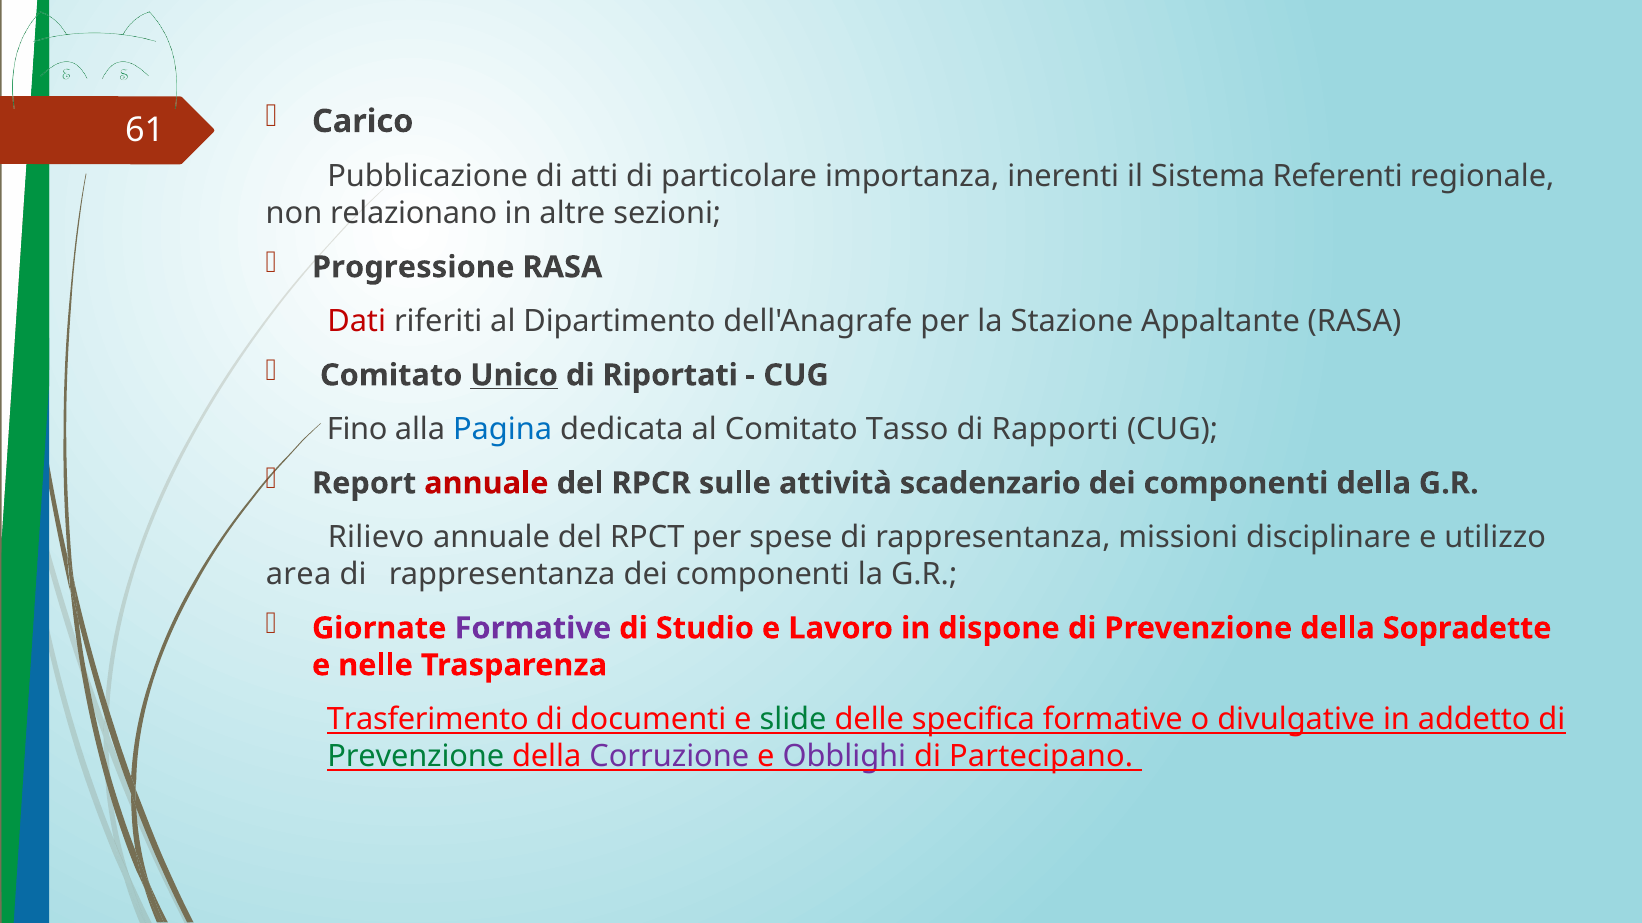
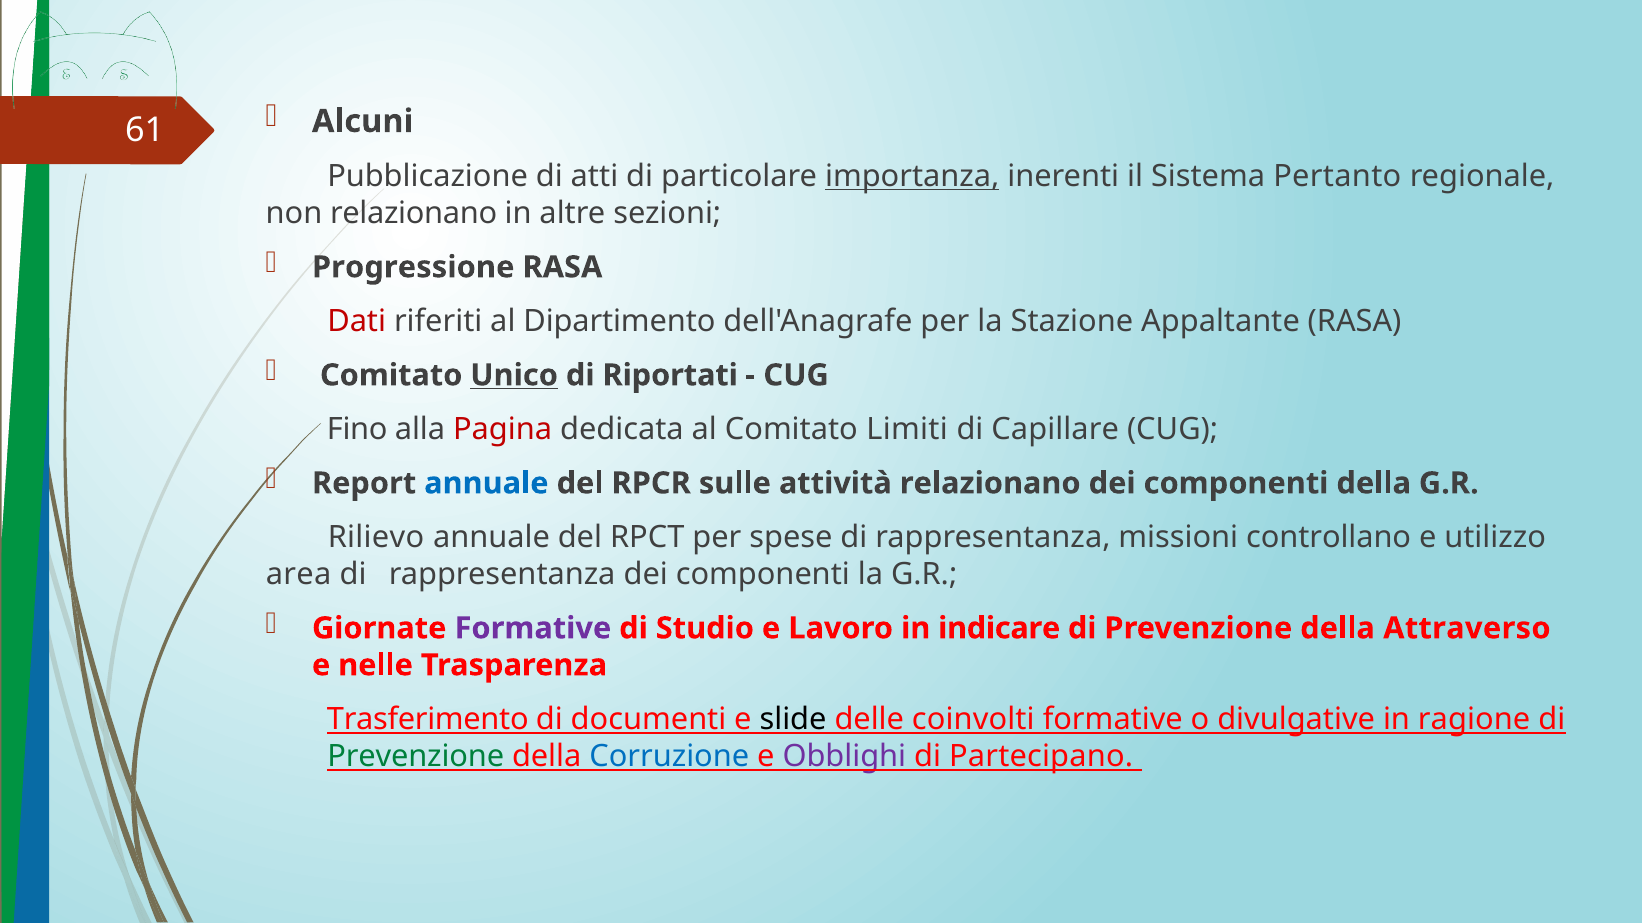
Carico: Carico -> Alcuni (363, 121)
importanza underline: none -> present (912, 176)
Referenti: Referenti -> Pertanto (1337, 176)
Pagina colour: blue -> red (503, 430)
Tasso: Tasso -> Limiti (907, 430)
Rapporti: Rapporti -> Capillare (1055, 430)
annuale colour: red -> blue (486, 484)
attività scadenzario: scadenzario -> relazionano (990, 484)
disciplinare: disciplinare -> controllano (1329, 538)
dispone: dispone -> indicare (999, 629)
Sopradette: Sopradette -> Attraverso (1467, 629)
slide colour: green -> black (793, 720)
specifica: specifica -> coinvolti (973, 720)
addetto: addetto -> ragione (1474, 720)
Corruzione colour: purple -> blue (669, 757)
